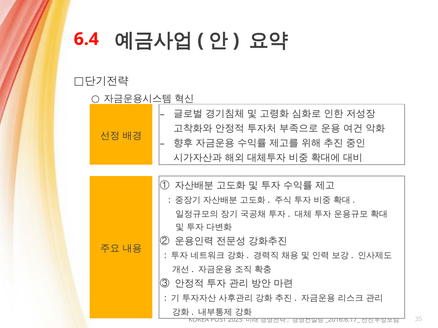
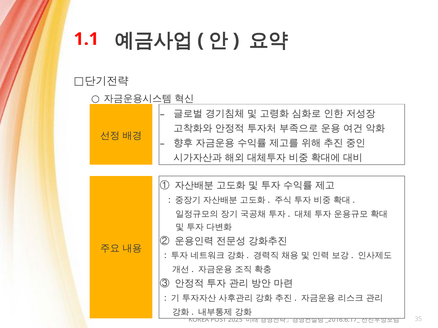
6.4: 6.4 -> 1.1 (86, 39)
